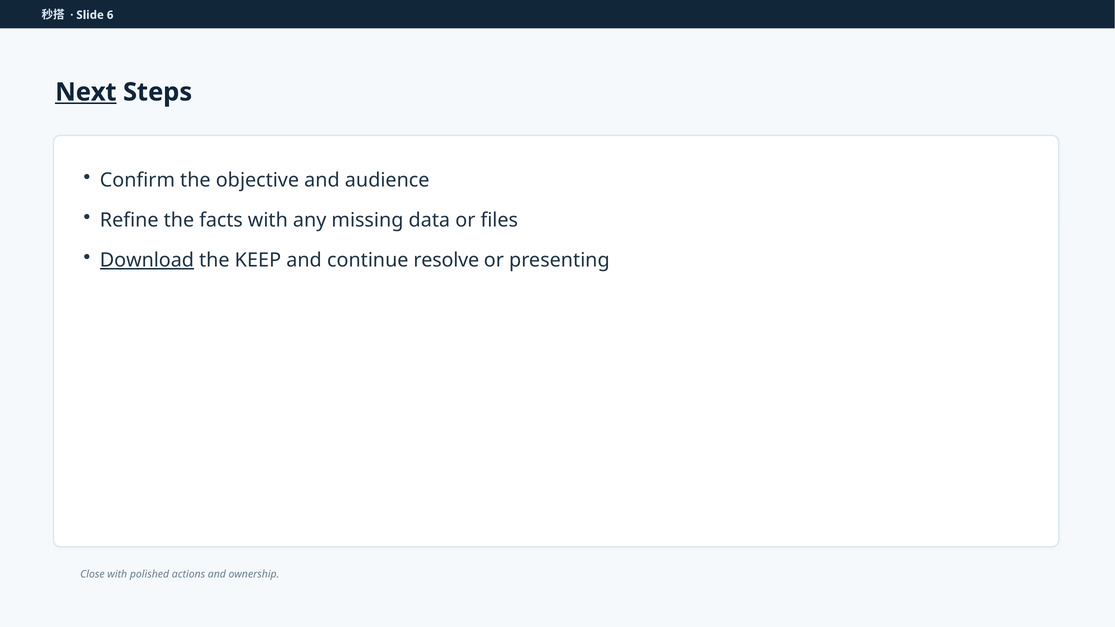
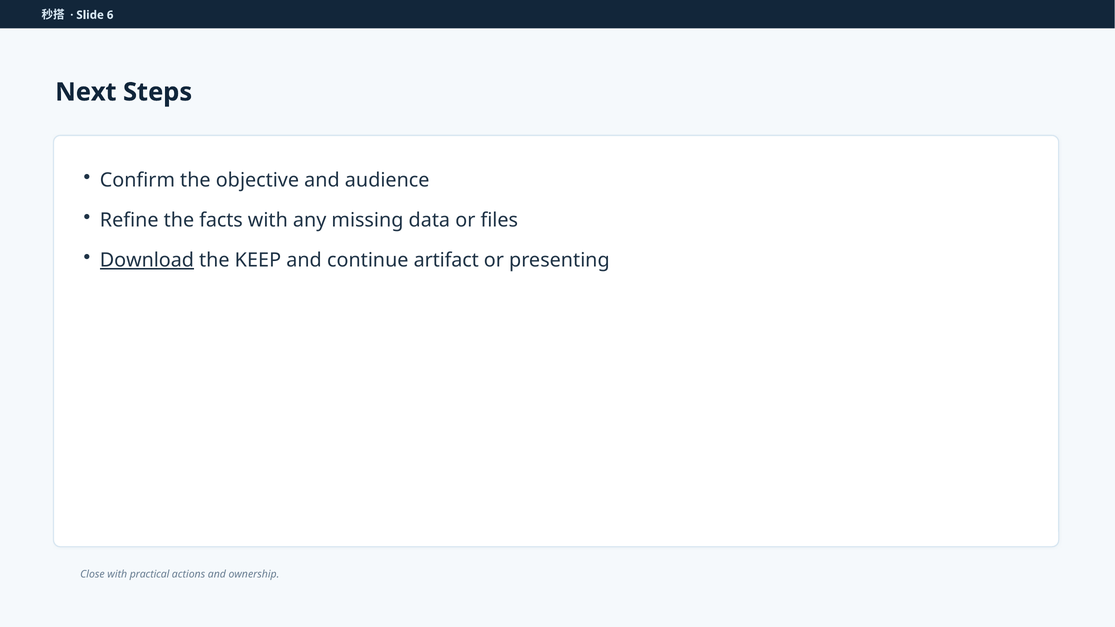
Next underline: present -> none (86, 92)
resolve: resolve -> artifact (446, 260)
polished: polished -> practical (150, 574)
